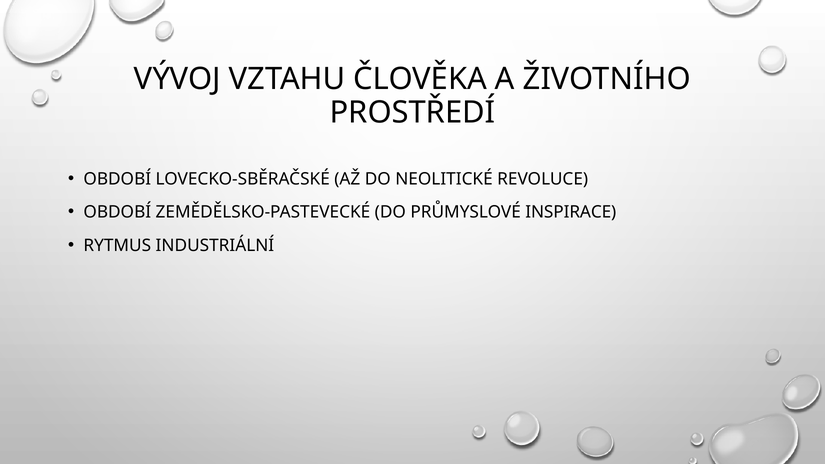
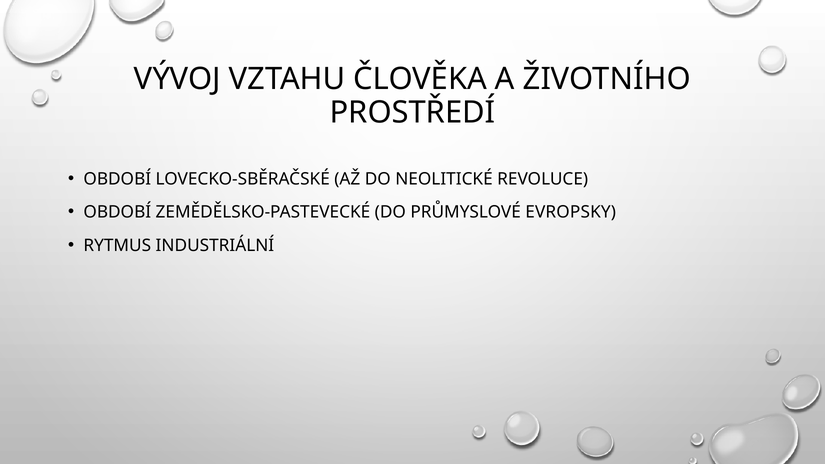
INSPIRACE: INSPIRACE -> EVROPSKY (571, 212)
